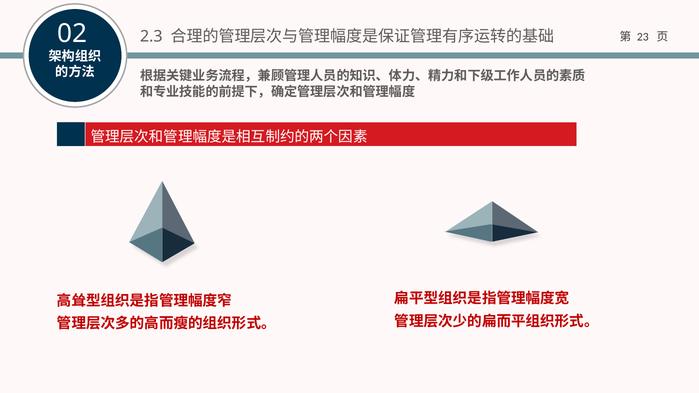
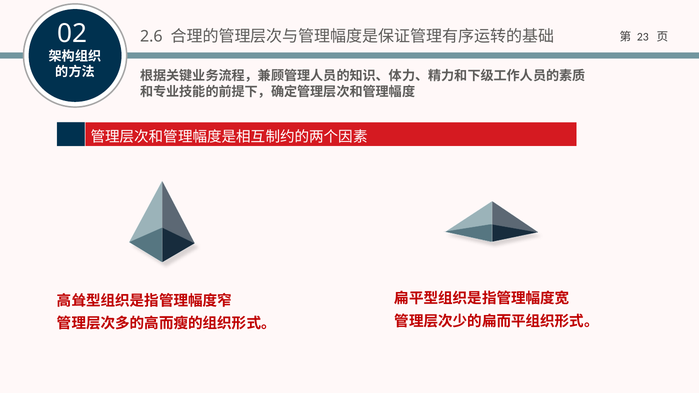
2.3: 2.3 -> 2.6 (151, 36)
